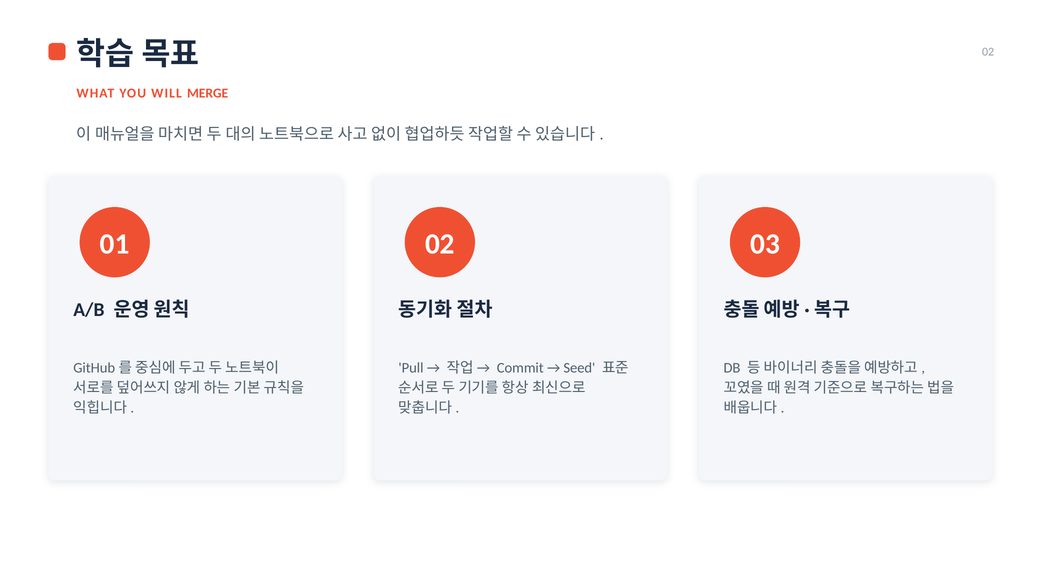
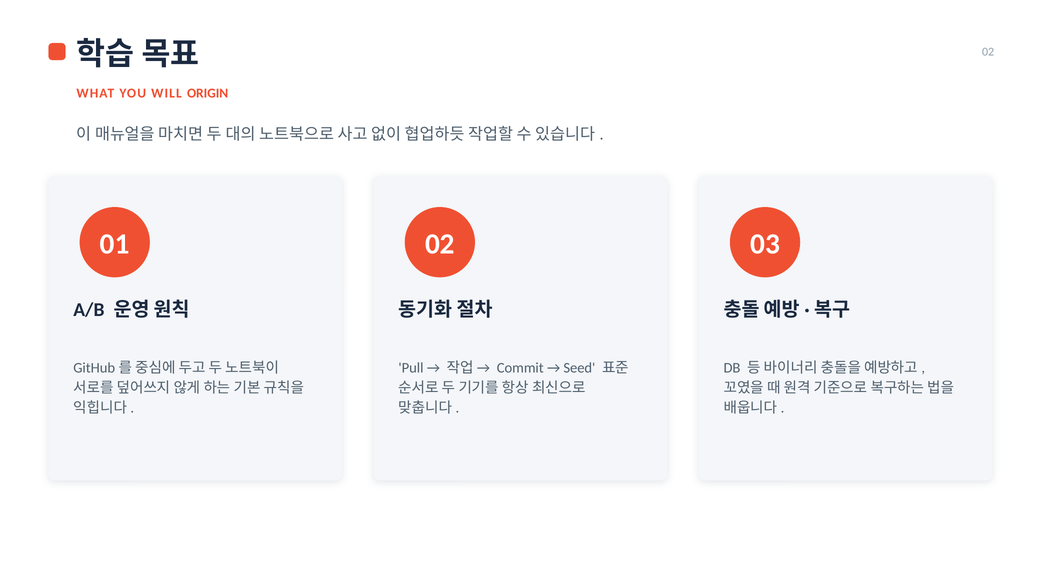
MERGE: MERGE -> ORIGIN (208, 93)
